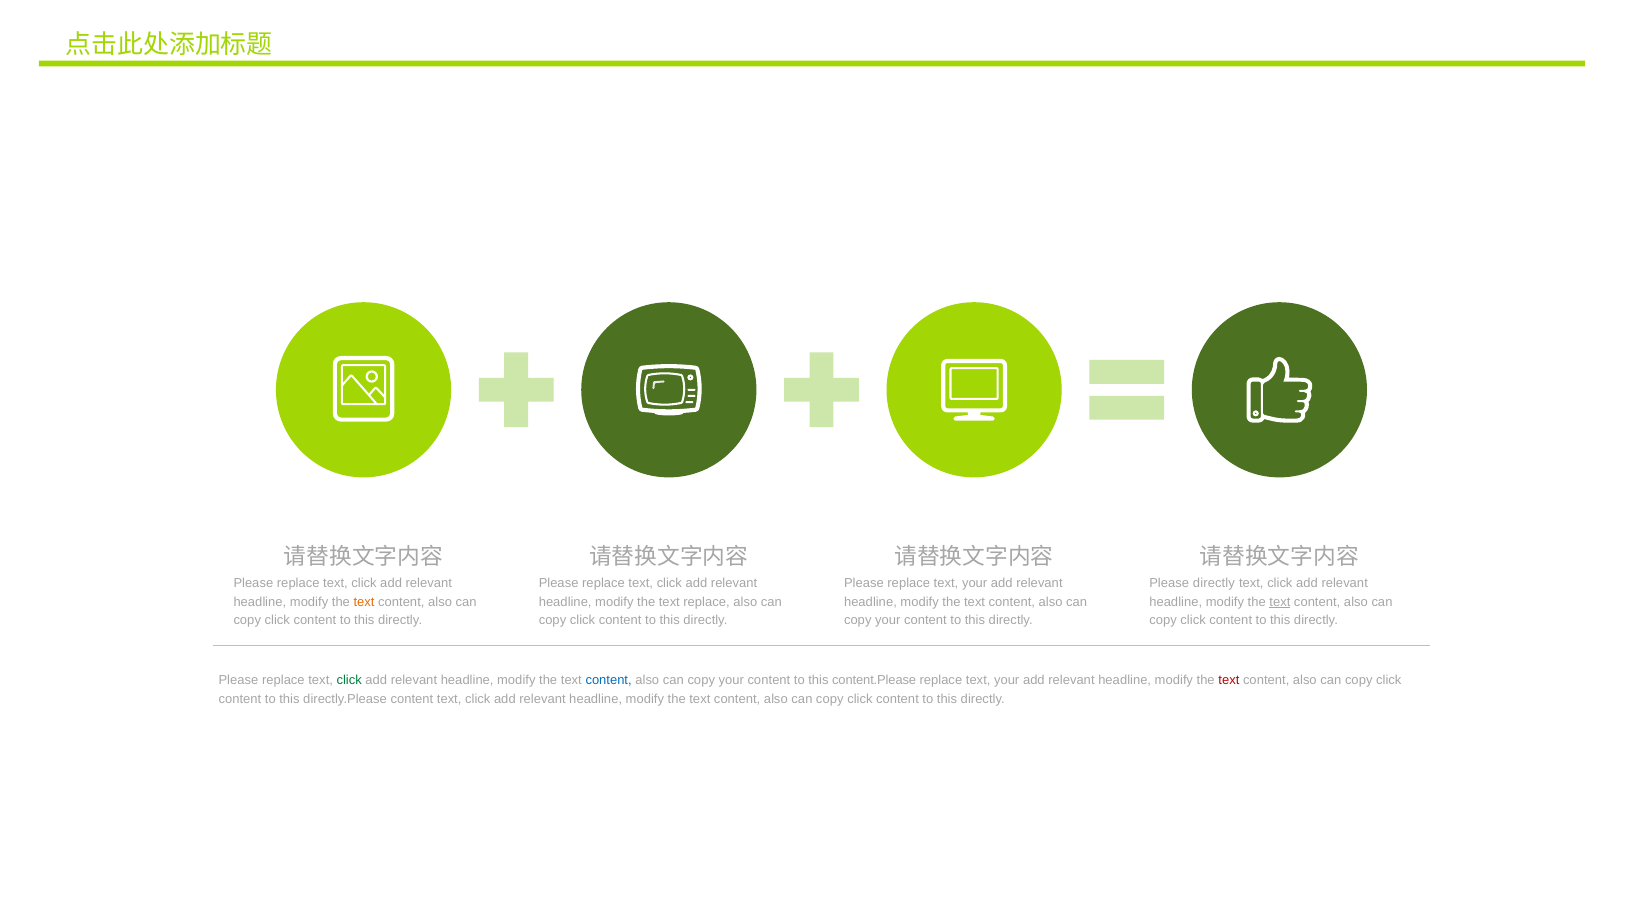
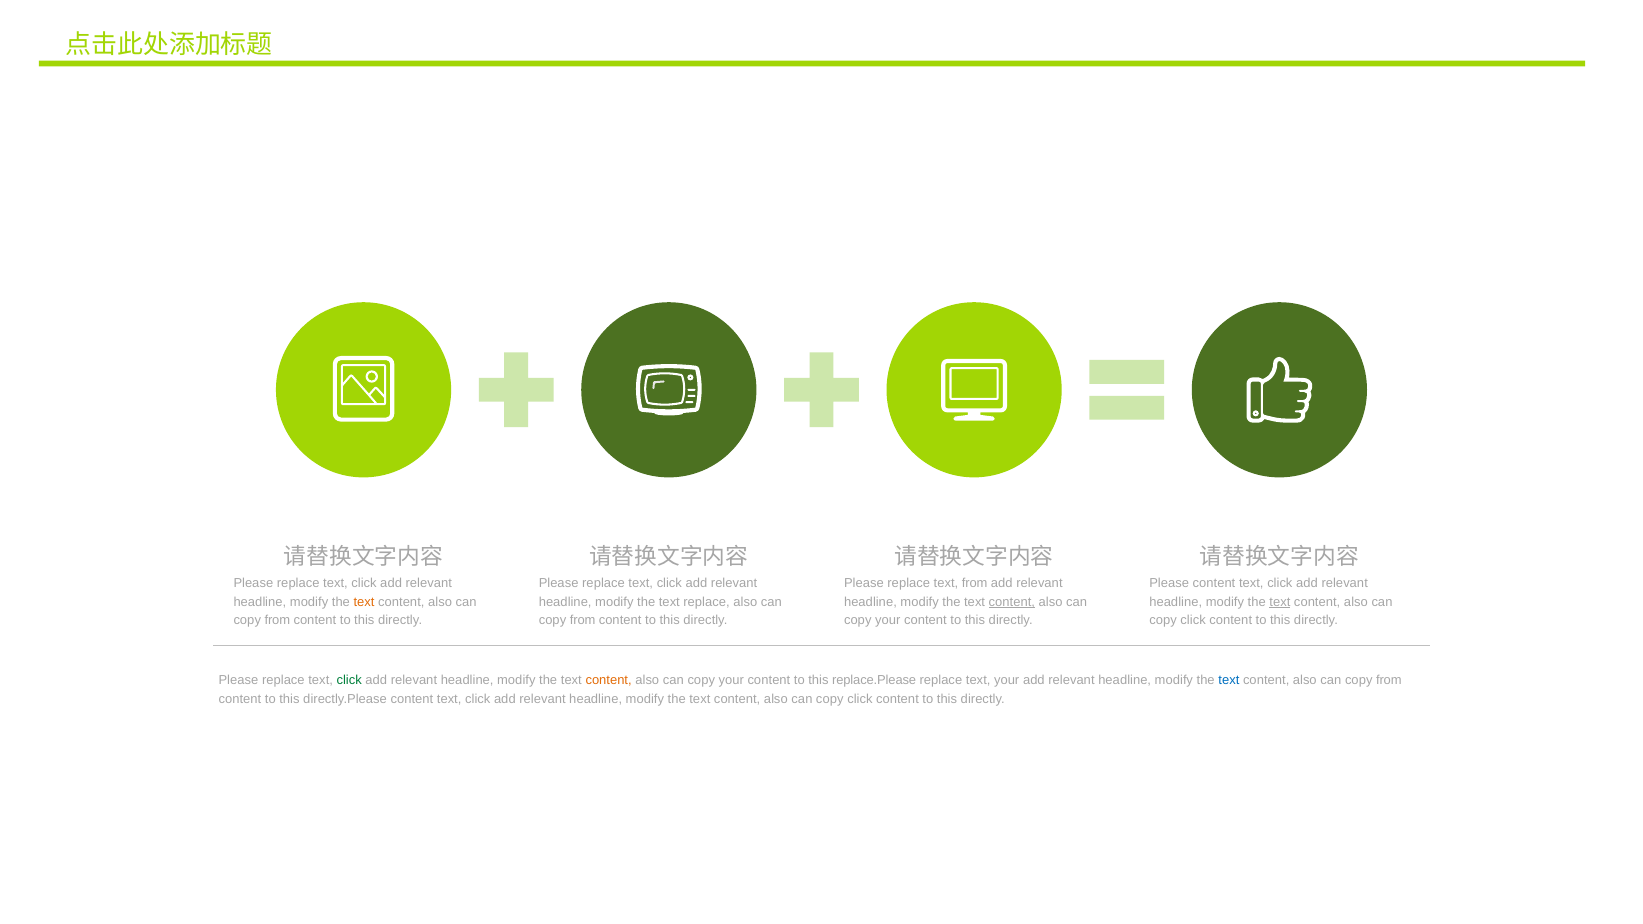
Please replace text your: your -> from (975, 583)
Please directly: directly -> content (1214, 583)
content underline: none -> present (1012, 602)
click: click -> from (277, 621)
click: click -> from (583, 621)
content colour: blue -> orange (609, 680)
content.Please: content.Please -> replace.Please (874, 680)
text colour: red -> blue (1229, 680)
click: click -> from (1389, 680)
